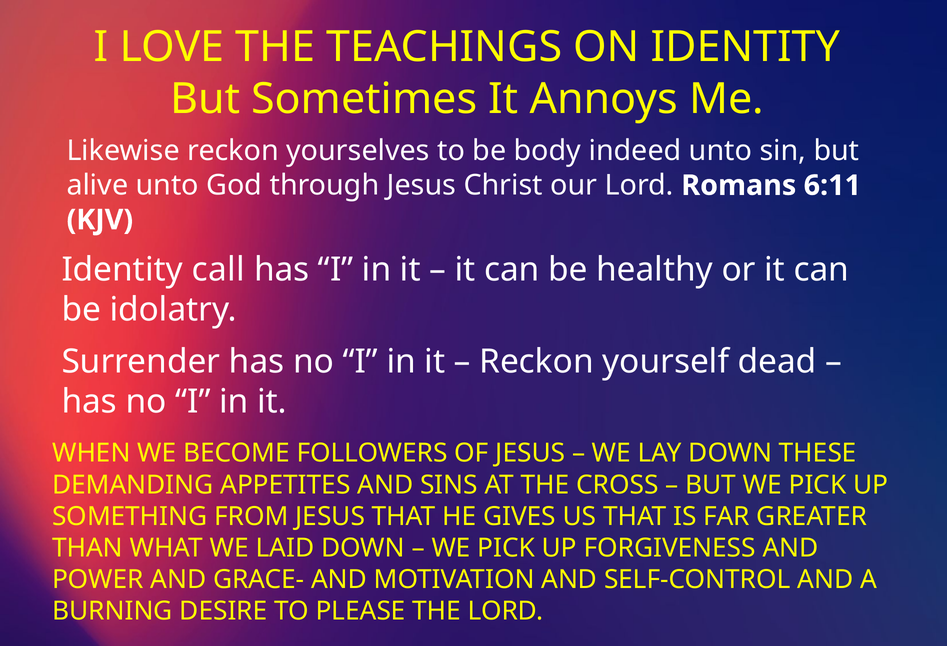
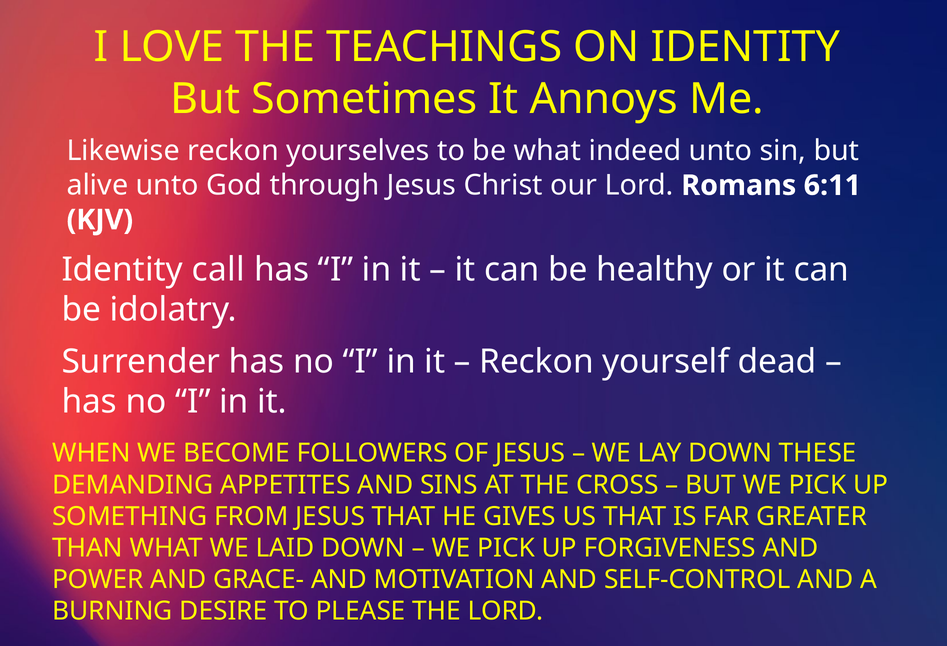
be body: body -> what (547, 151)
